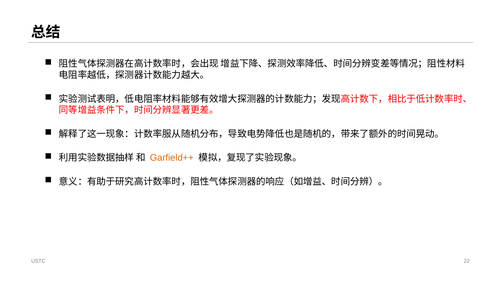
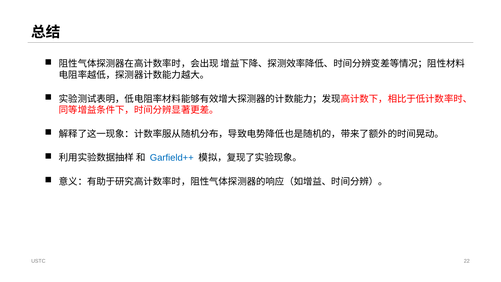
Garfield++ colour: orange -> blue (172, 158)
